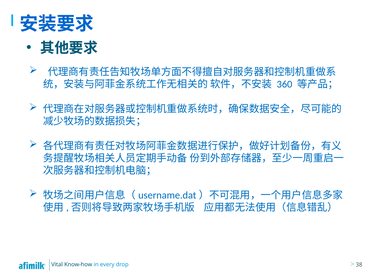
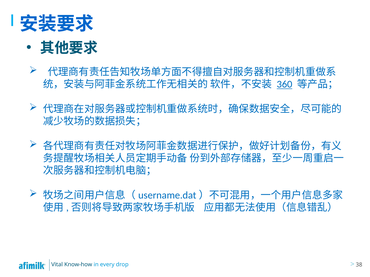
360 underline: none -> present (284, 84)
